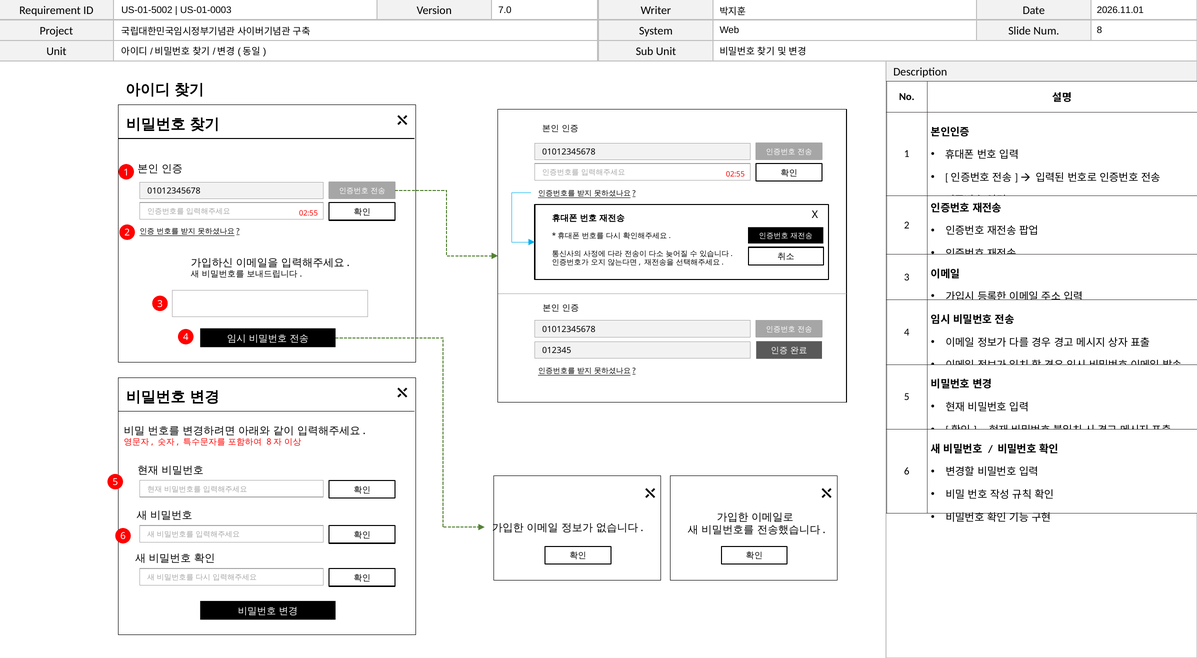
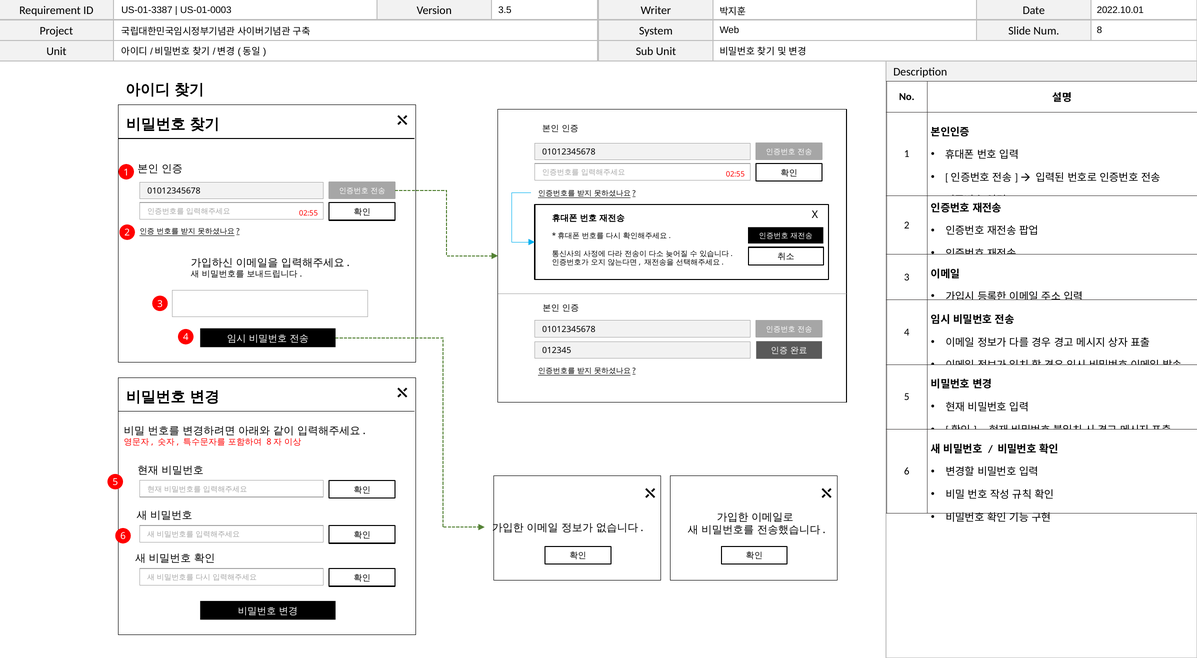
US-01-5002: US-01-5002 -> US-01-3387 (147, 10)
7.0: 7.0 -> 3.5 (505, 10)
2026.11.01: 2026.11.01 -> 2022.10.01 (1120, 10)
